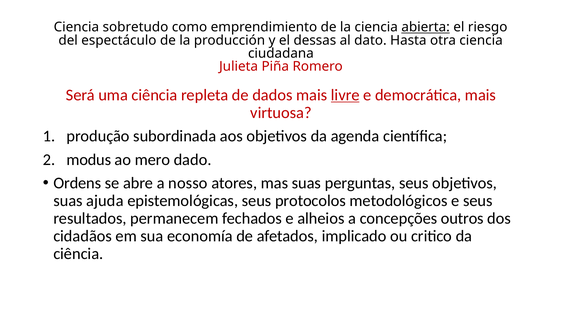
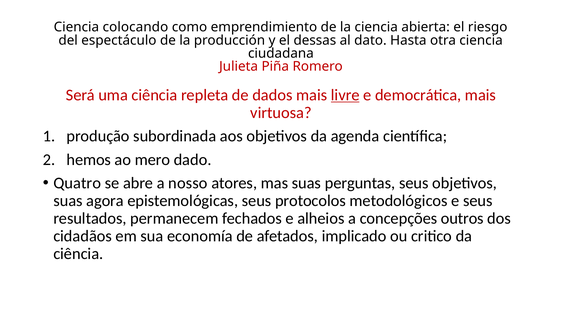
sobretudo: sobretudo -> colocando (135, 27)
abierta underline: present -> none (426, 27)
modus: modus -> hemos (89, 160)
Ordens: Ordens -> Quatro (77, 183)
ajuda: ajuda -> agora (105, 201)
